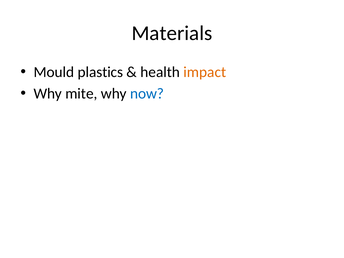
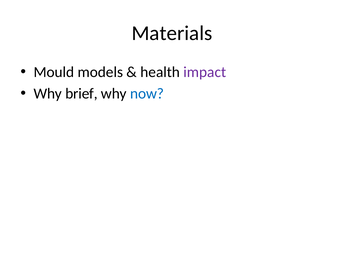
plastics: plastics -> models (100, 72)
impact colour: orange -> purple (205, 72)
mite: mite -> brief (81, 94)
